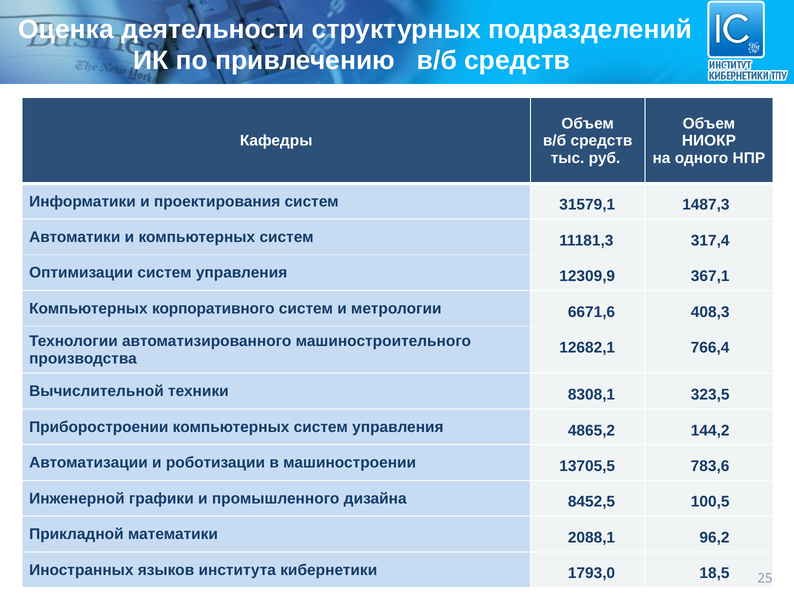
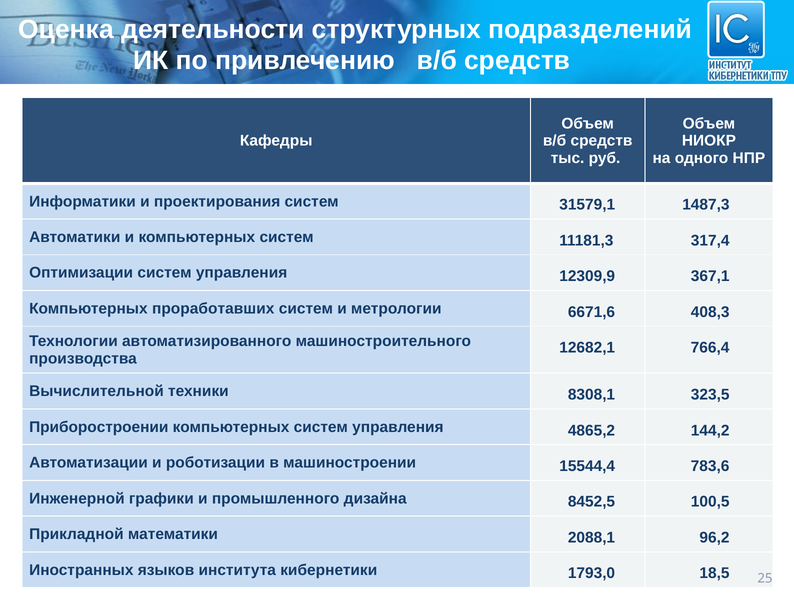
корпоративного: корпоративного -> проработавших (213, 308)
13705,5: 13705,5 -> 15544,4 (587, 466)
